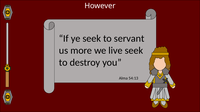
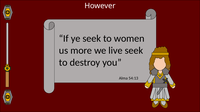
servant: servant -> women (129, 39)
